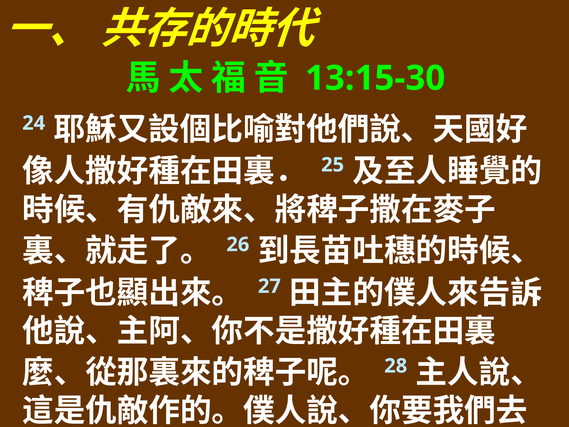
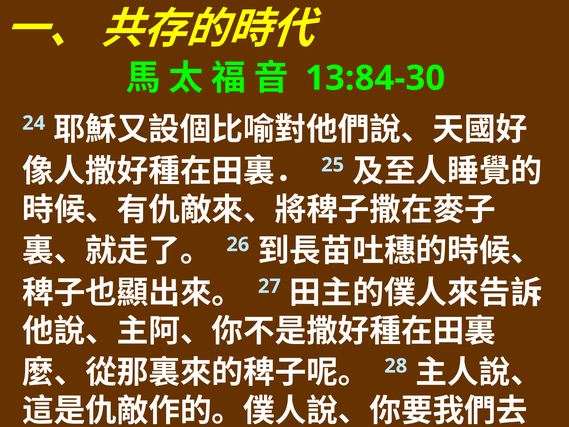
13:15-30: 13:15-30 -> 13:84-30 (375, 78)
